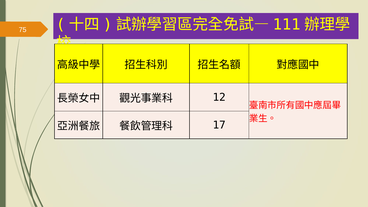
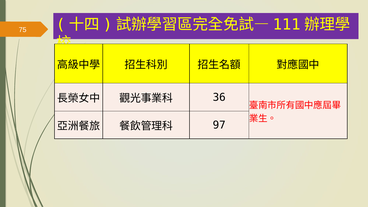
12: 12 -> 36 (219, 97)
17: 17 -> 97 (219, 125)
